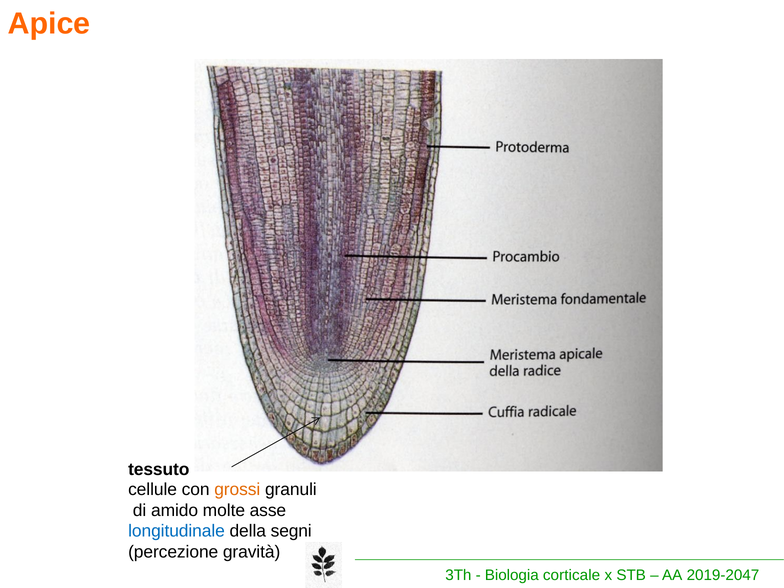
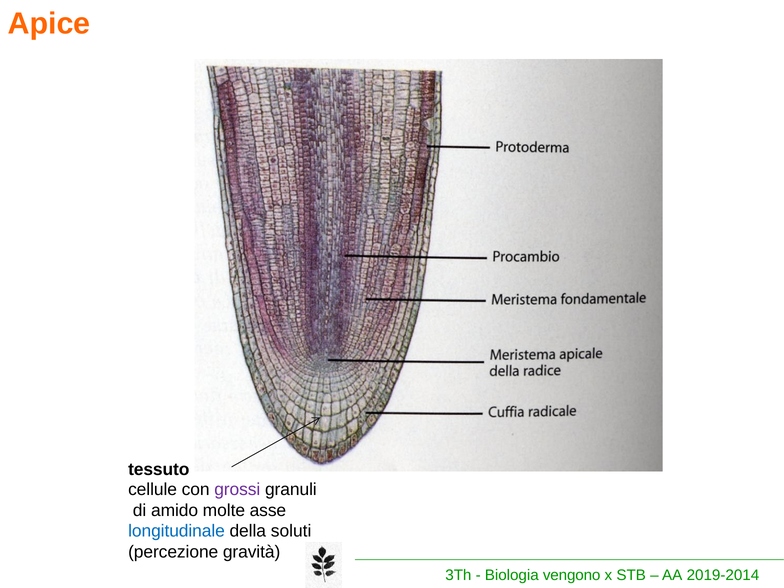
grossi colour: orange -> purple (237, 490)
segni: segni -> soluti (291, 531)
corticale: corticale -> vengono (572, 575)
2019-2047: 2019-2047 -> 2019-2014 (723, 575)
